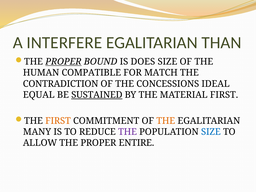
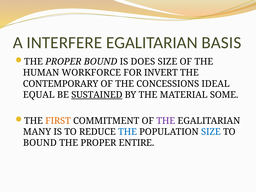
THAN: THAN -> BASIS (221, 43)
PROPER underline: present -> none (63, 62)
COMPATIBLE: COMPATIBLE -> WORKFORCE (91, 73)
MATCH: MATCH -> INVERT (161, 73)
CONTRADICTION: CONTRADICTION -> CONTEMPORARY (61, 84)
MATERIAL FIRST: FIRST -> SOME (224, 95)
THE colour: orange -> purple (166, 121)
THE colour: purple -> blue (128, 132)
ALLOW: ALLOW -> BOUND (40, 143)
